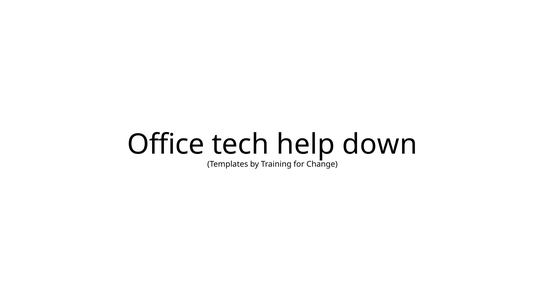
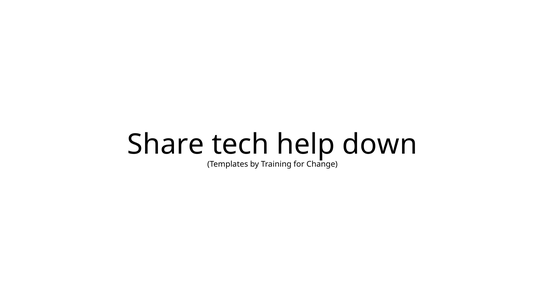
Office: Office -> Share (166, 145)
